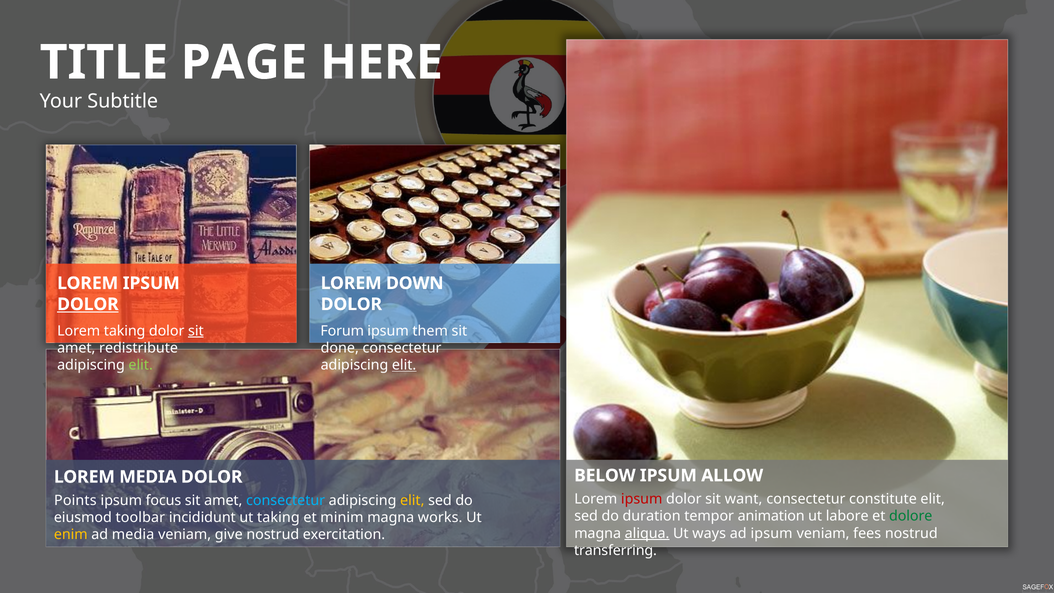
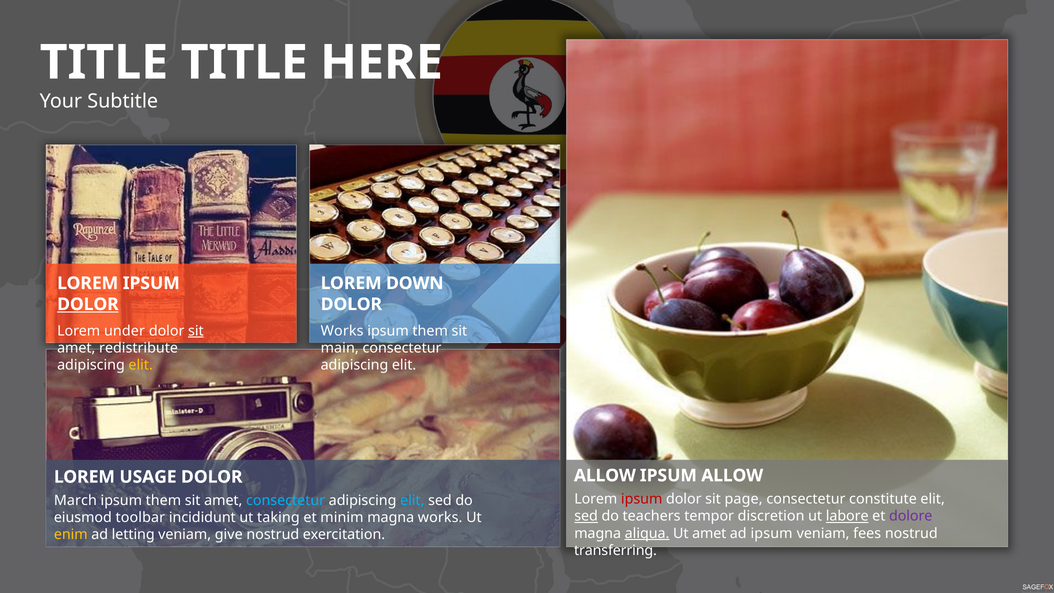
PAGE: PAGE -> TITLE (244, 63)
Lorem taking: taking -> under (124, 331)
Forum: Forum -> Works (342, 331)
done: done -> main (340, 348)
elit colour: light green -> yellow (141, 365)
elit underline: present -> none (404, 365)
BELOW: BELOW -> ALLOW (605, 475)
LOREM MEDIA: MEDIA -> USAGE (148, 477)
want: want -> page (744, 499)
Points: Points -> March (75, 500)
focus: focus -> them (163, 500)
elit colour: yellow -> light blue (412, 500)
sed underline: none -> present (586, 516)
duration: duration -> teachers (652, 516)
animation: animation -> discretion (771, 516)
labore underline: none -> present (847, 516)
dolore colour: green -> purple (911, 516)
Ut ways: ways -> amet (709, 533)
ad media: media -> letting (133, 535)
